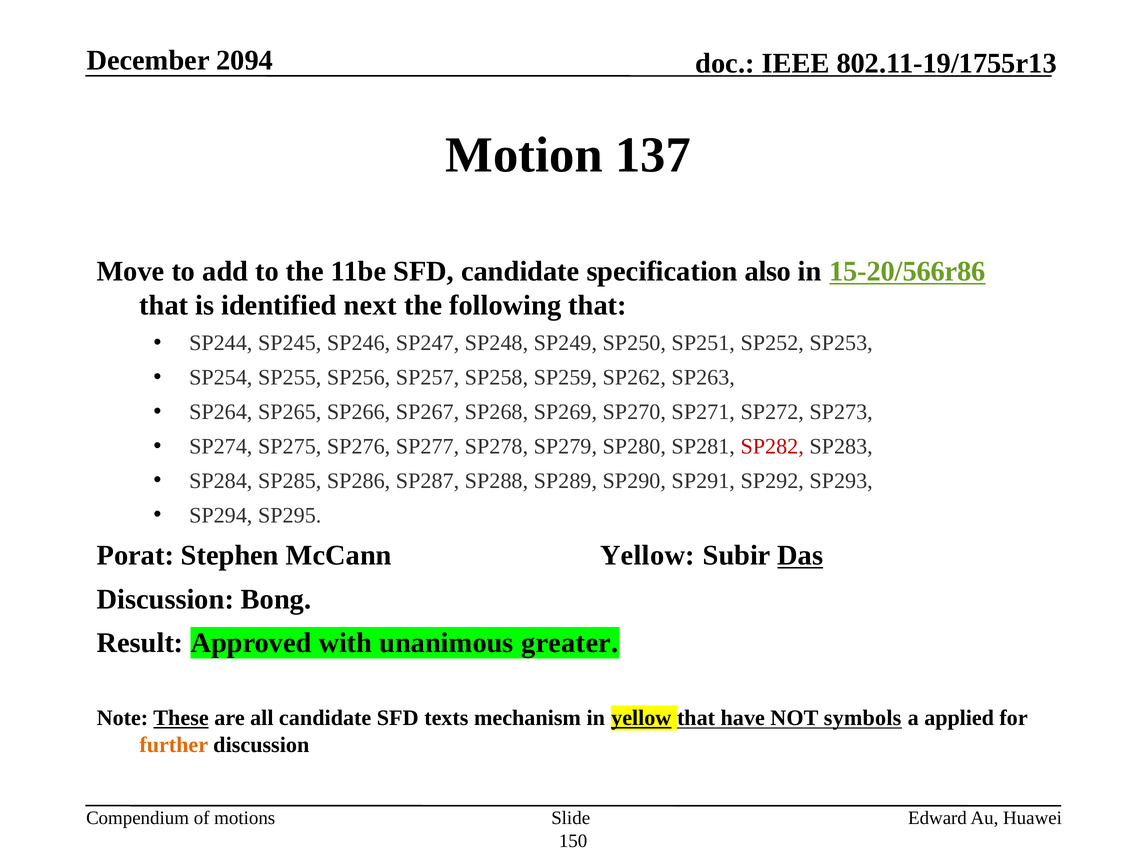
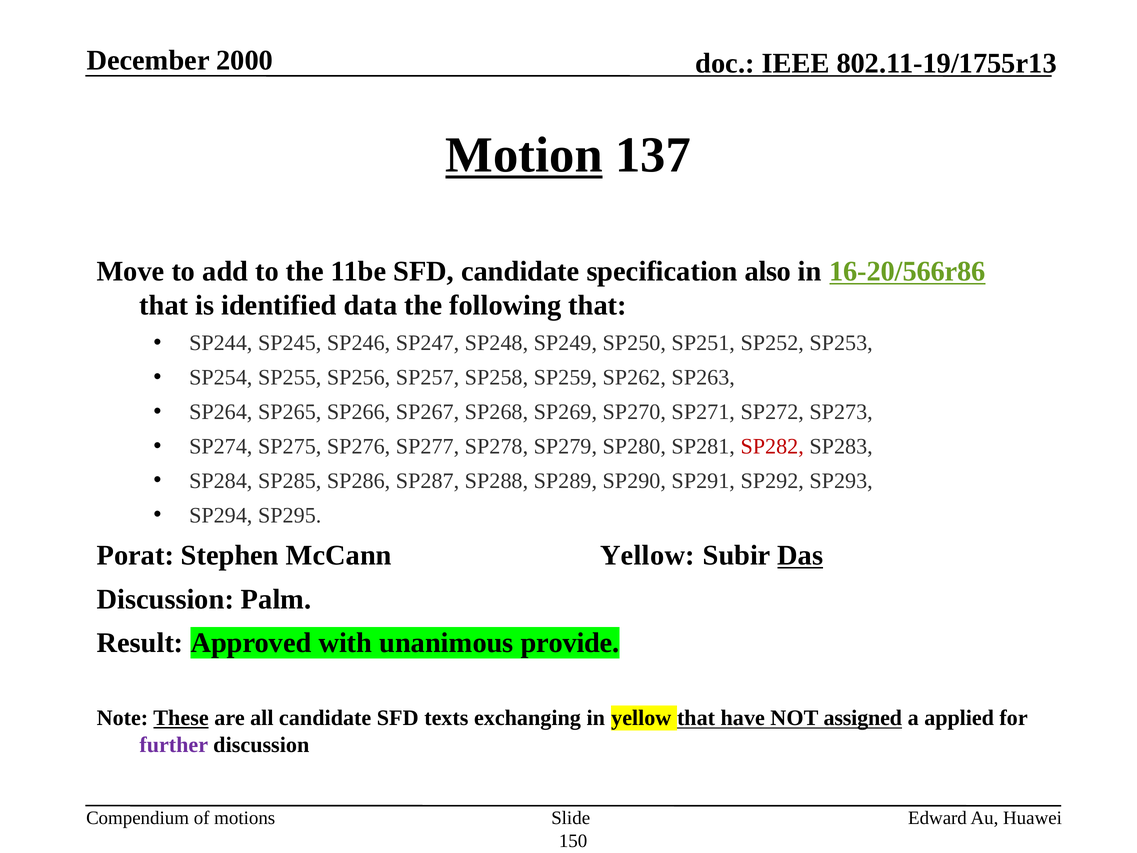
2094: 2094 -> 2000 (245, 60)
Motion underline: none -> present (524, 155)
15-20/566r86: 15-20/566r86 -> 16-20/566r86 (907, 271)
next: next -> data (370, 305)
Bong: Bong -> Palm (276, 599)
greater: greater -> provide (570, 643)
mechanism: mechanism -> exchanging (527, 718)
yellow underline: present -> none (641, 718)
symbols: symbols -> assigned (863, 718)
further colour: orange -> purple (174, 745)
